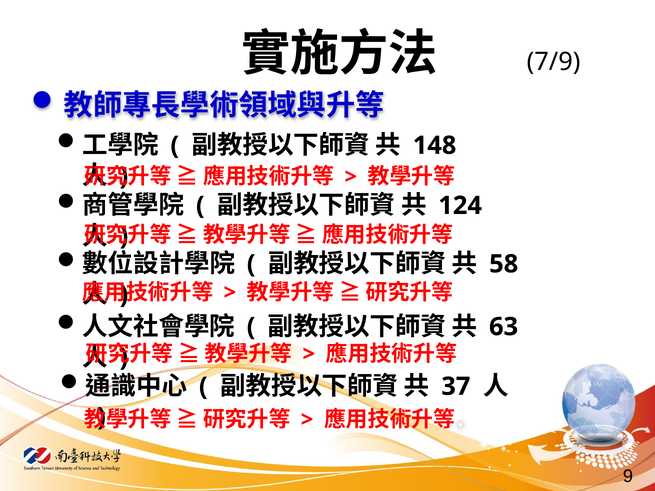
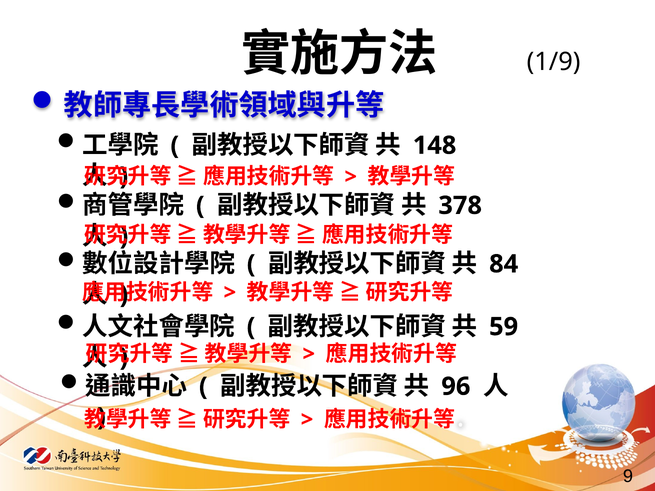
7/9: 7/9 -> 1/9 (554, 62)
124: 124 -> 378 (460, 206)
58: 58 -> 84 (504, 264)
63: 63 -> 59 (504, 327)
37: 37 -> 96 (456, 387)
